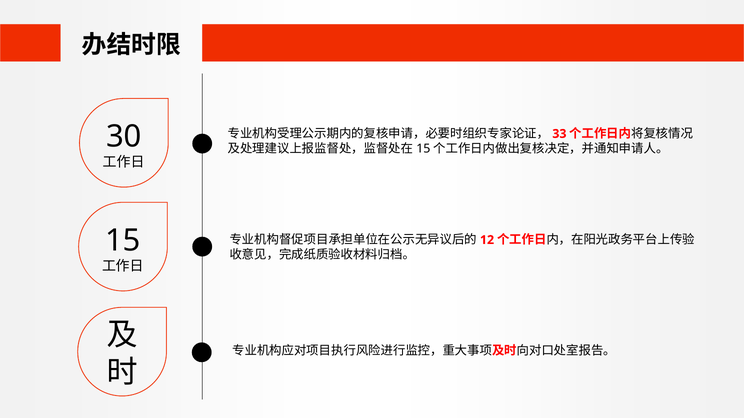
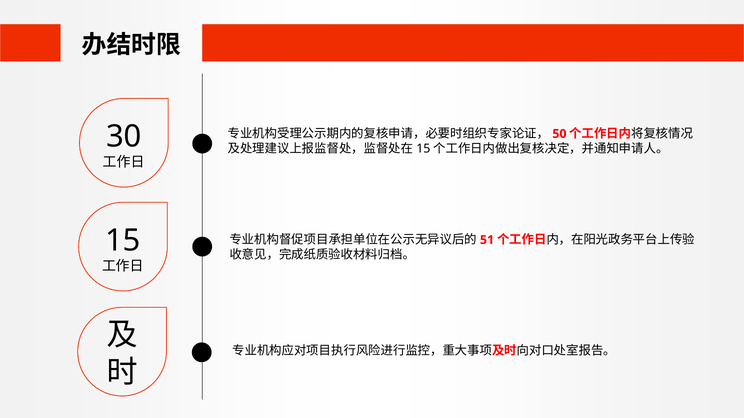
33: 33 -> 50 (559, 134)
12: 12 -> 51 (487, 240)
